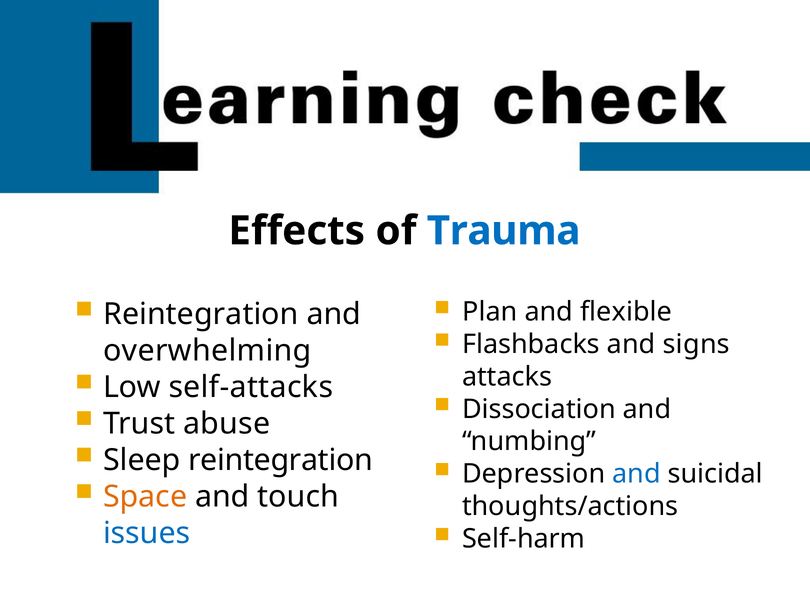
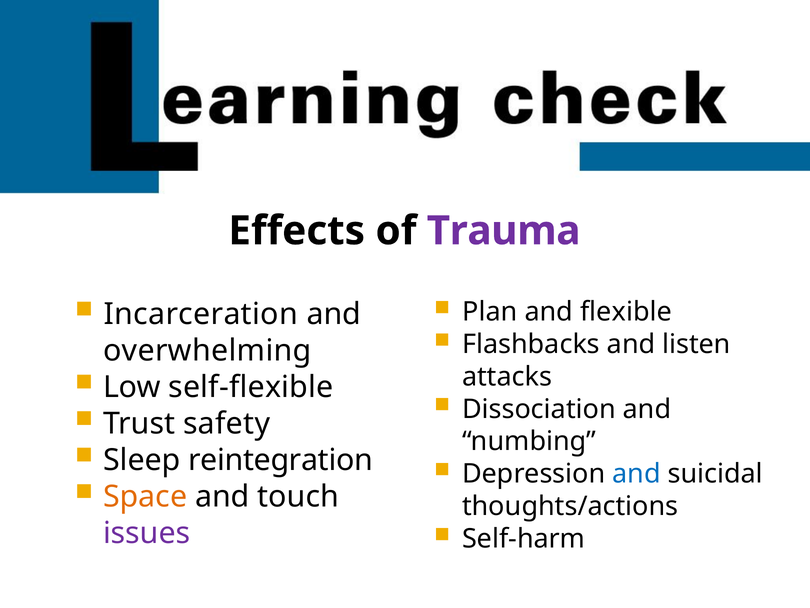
Trauma colour: blue -> purple (504, 231)
Reintegration: Reintegration -> Incarceration (201, 314)
signs: signs -> listen (696, 344)
self-attacks: self-attacks -> self-flexible (251, 387)
Trust abuse: abuse -> safety (227, 423)
issues colour: blue -> purple (147, 533)
